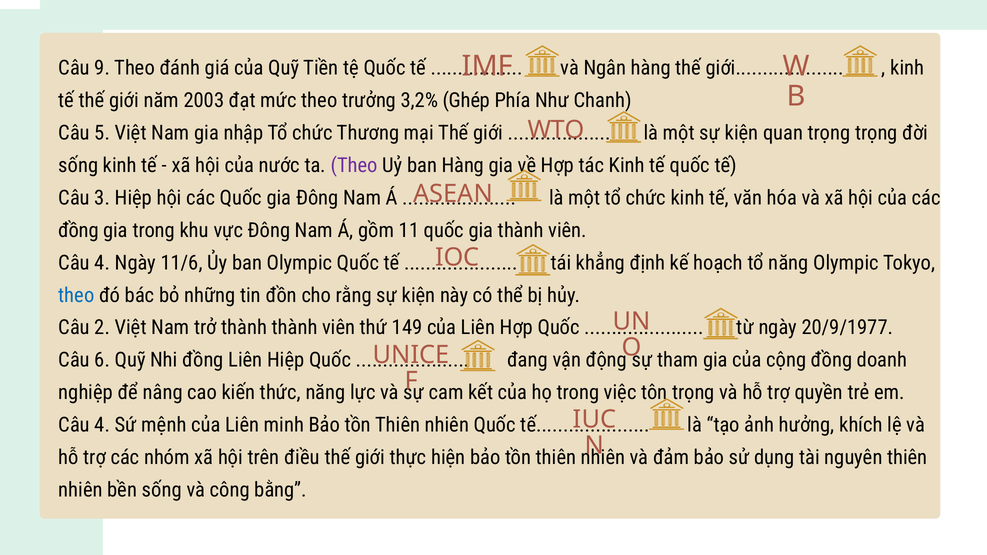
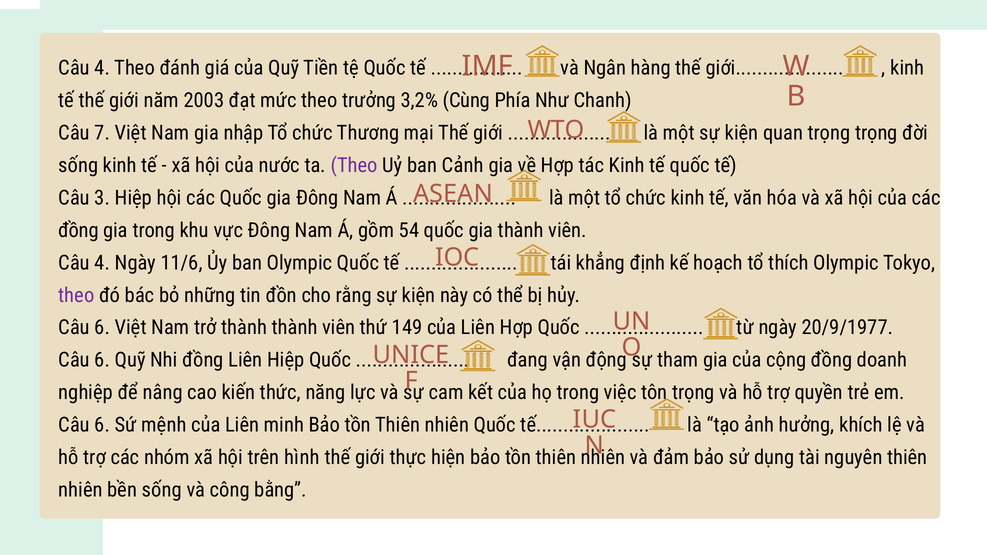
9: 9 -> 4 (102, 68)
Ghép: Ghép -> Cùng (466, 100)
5: 5 -> 7 (102, 133)
ban Hàng: Hàng -> Cảnh (463, 165)
11: 11 -> 54 (409, 230)
tổ năng: năng -> thích (789, 263)
theo colour: blue -> purple (76, 295)
2: 2 -> 6 (102, 328)
4: 4 -> 6 (102, 425)
điều: điều -> hình (302, 458)
